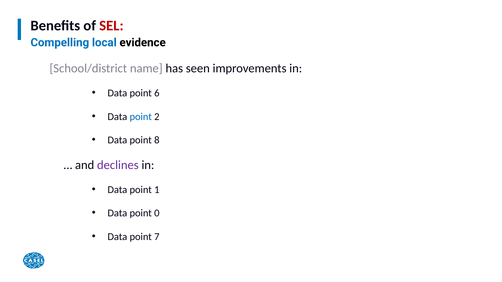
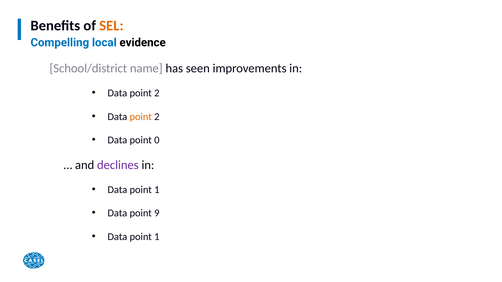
SEL colour: red -> orange (111, 26)
6: 6 -> 2 (157, 93)
point colour: blue -> orange (141, 117)
8: 8 -> 0 (157, 140)
0: 0 -> 9 (157, 213)
7: 7 -> 1 (157, 237)
